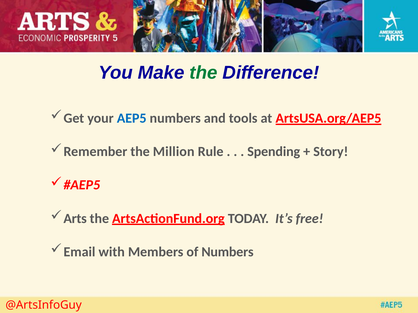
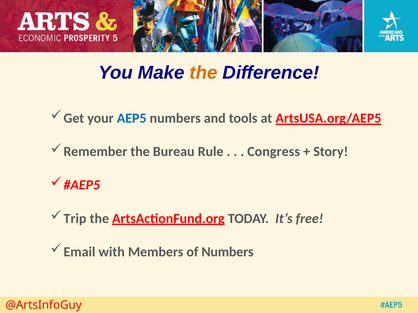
the colour: green -> orange (203, 73)
Million: Million -> Bureau (174, 152)
Spending: Spending -> Congress (274, 152)
Arts: Arts -> Trip (75, 219)
